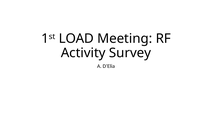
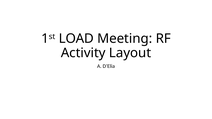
Survey: Survey -> Layout (130, 53)
